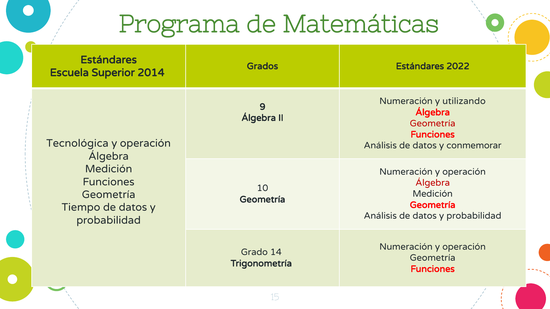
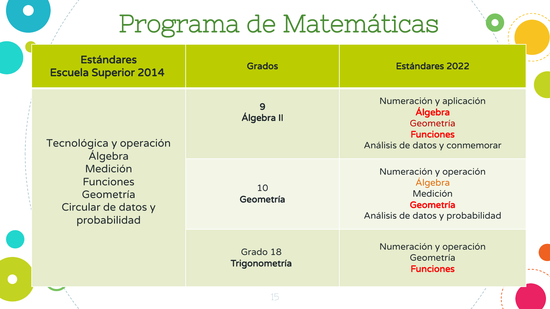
utilizando: utilizando -> aplicación (464, 101)
Álgebra colour: red -> orange (433, 183)
Tiempo: Tiempo -> Circular (81, 208)
14: 14 -> 18 (276, 253)
